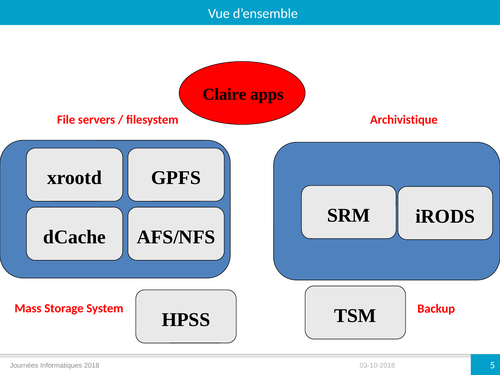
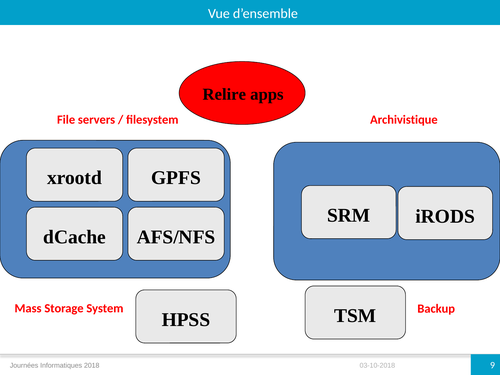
Claire: Claire -> Relire (224, 94)
5: 5 -> 9 (493, 365)
